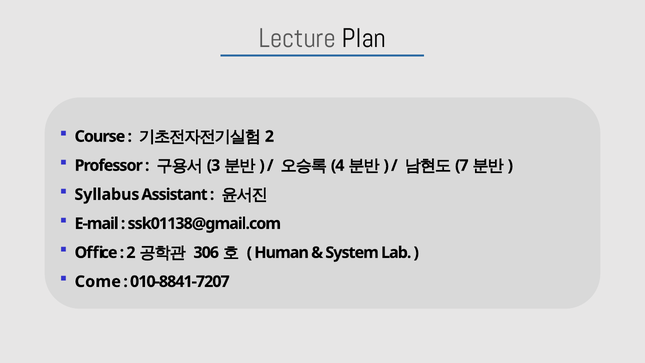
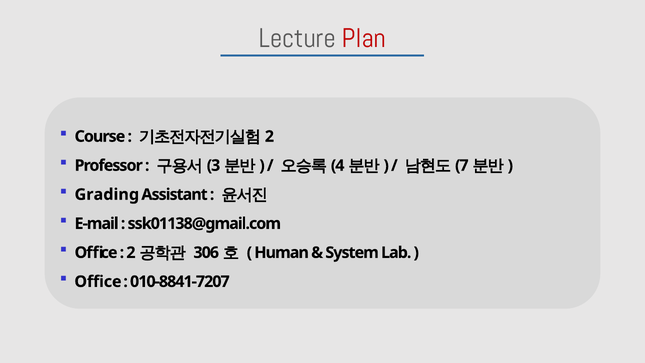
Plan colour: black -> red (364, 39)
Syllabus: Syllabus -> Grading (107, 194)
Come: Come -> Office (98, 282)
